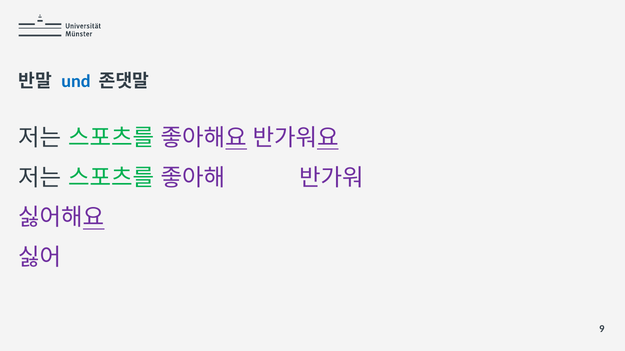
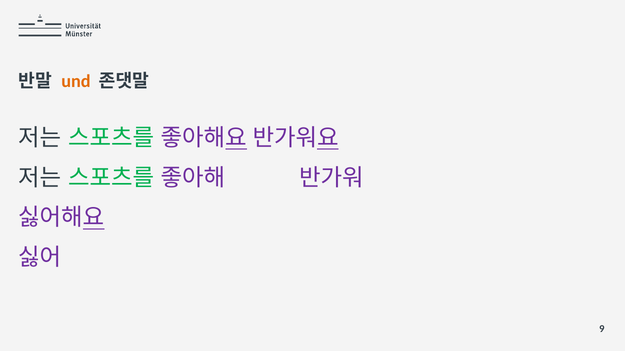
und colour: blue -> orange (76, 81)
